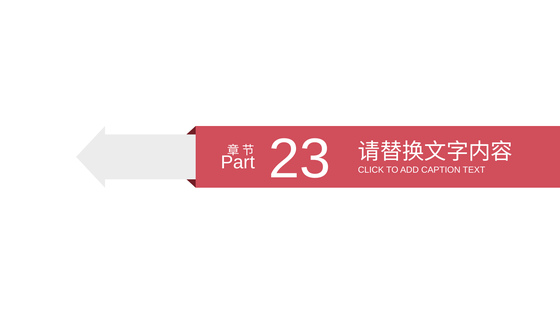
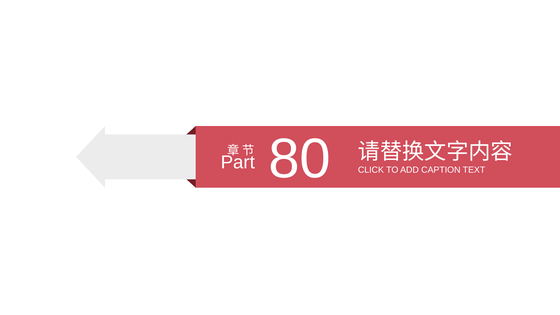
23: 23 -> 80 (299, 159)
